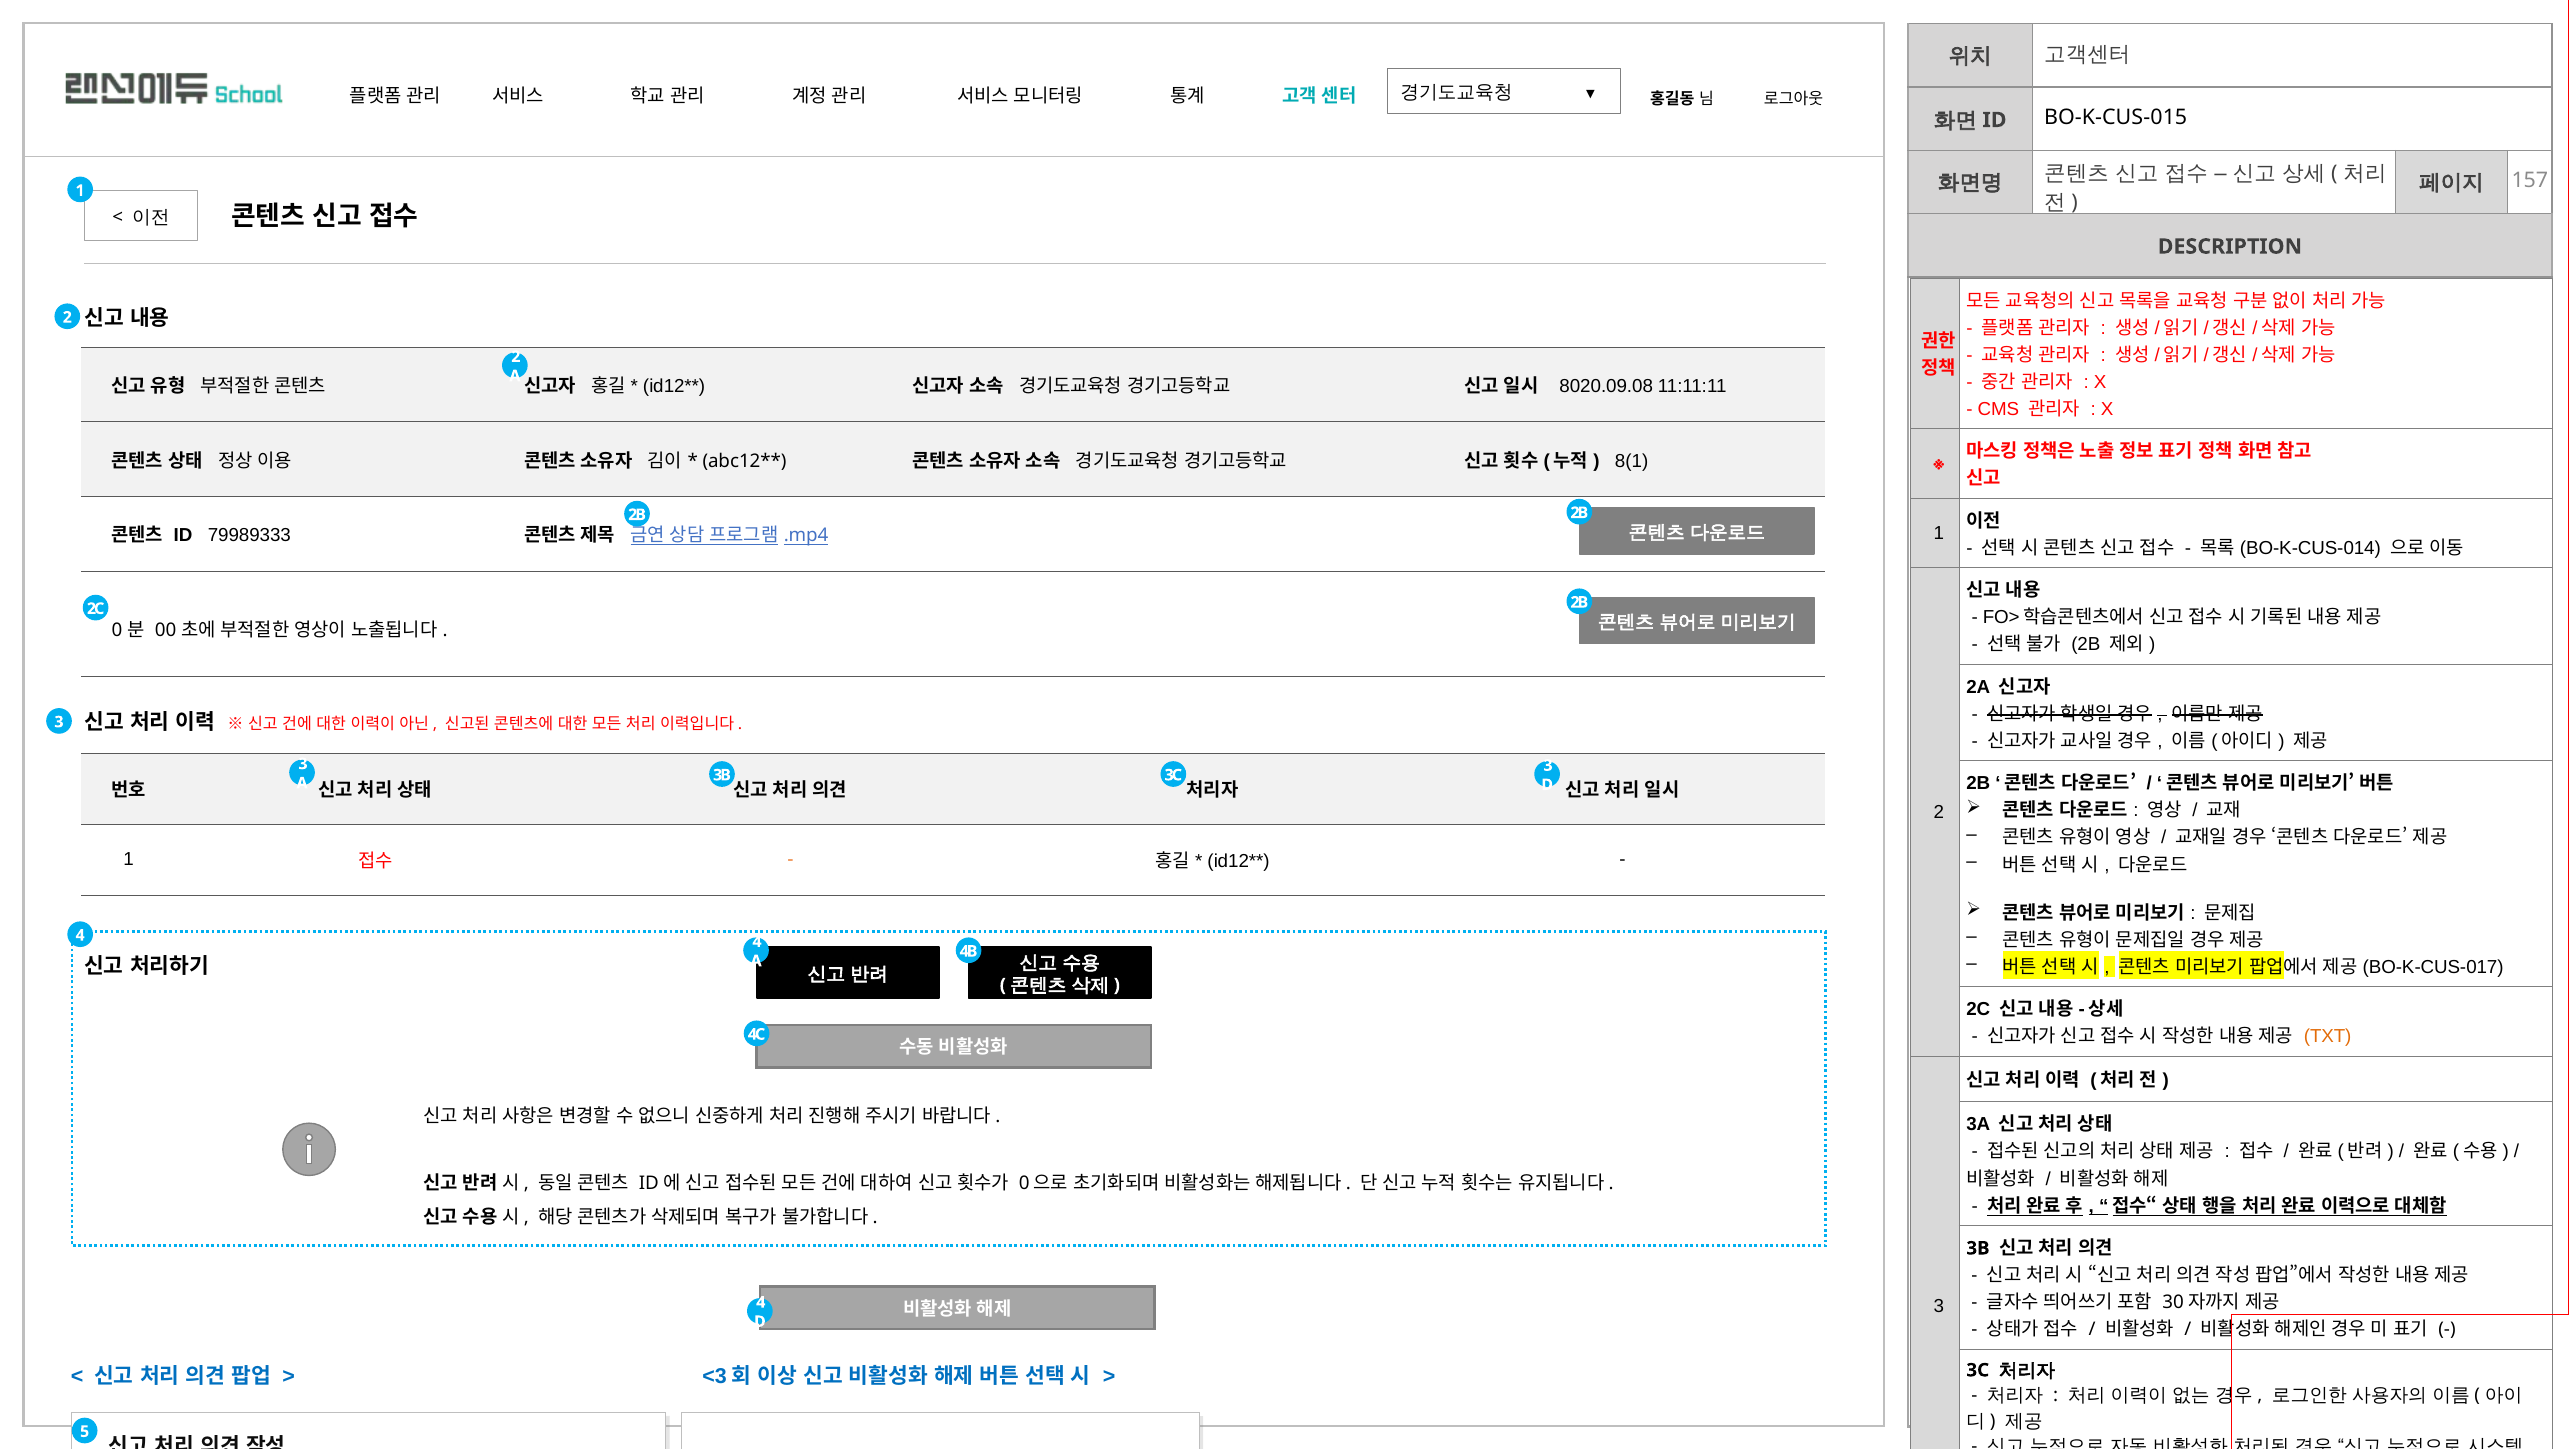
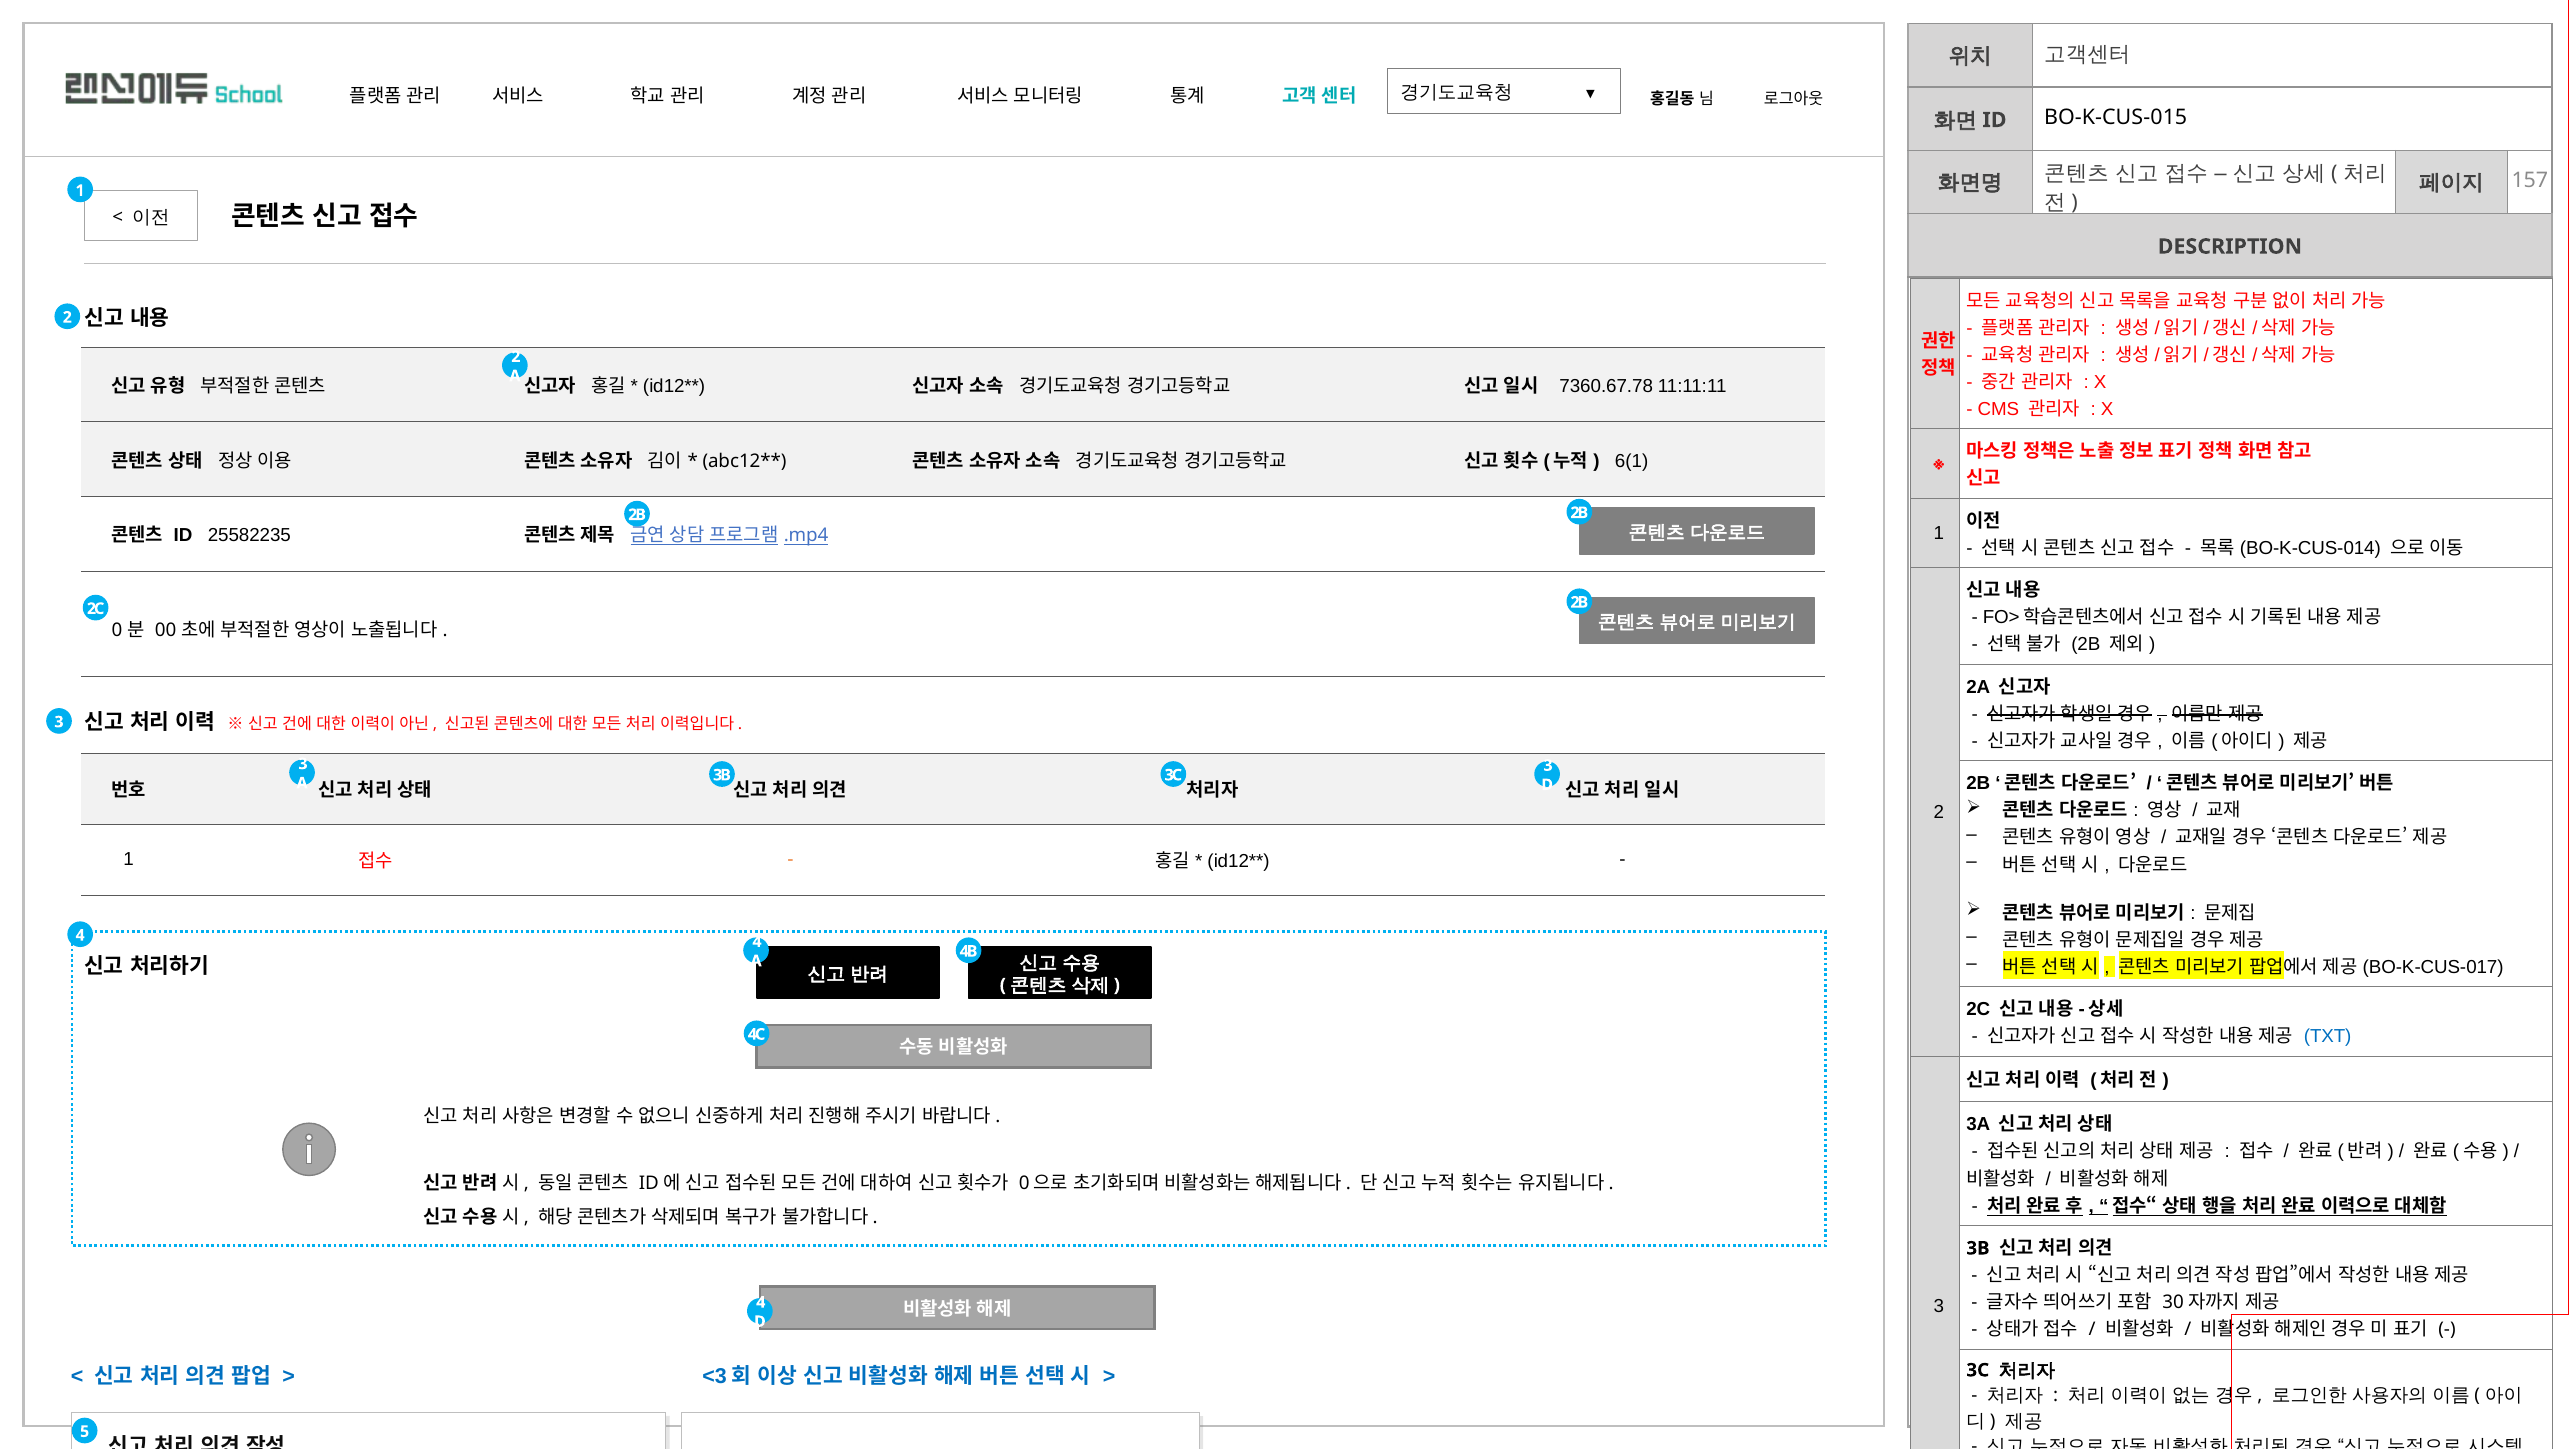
8020.09.08: 8020.09.08 -> 7360.67.78 (1606, 386)
8(1: 8(1 -> 6(1 (1632, 461)
79989333: 79989333 -> 25582235 (249, 535)
TXT colour: orange -> blue (2328, 1036)
